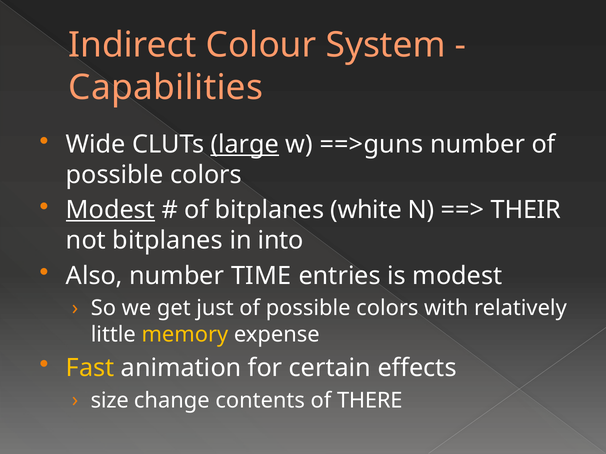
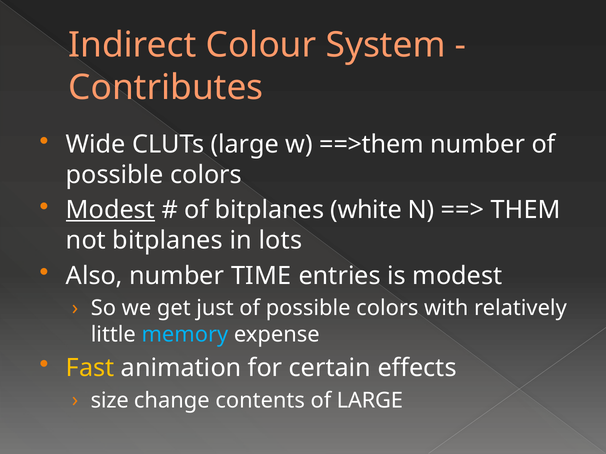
Capabilities: Capabilities -> Contributes (166, 88)
large underline: present -> none (245, 145)
==>guns: ==>guns -> ==>them (372, 145)
THEIR: THEIR -> THEM (526, 210)
into: into -> lots (280, 241)
memory colour: yellow -> light blue (185, 335)
of THERE: THERE -> LARGE (370, 401)
